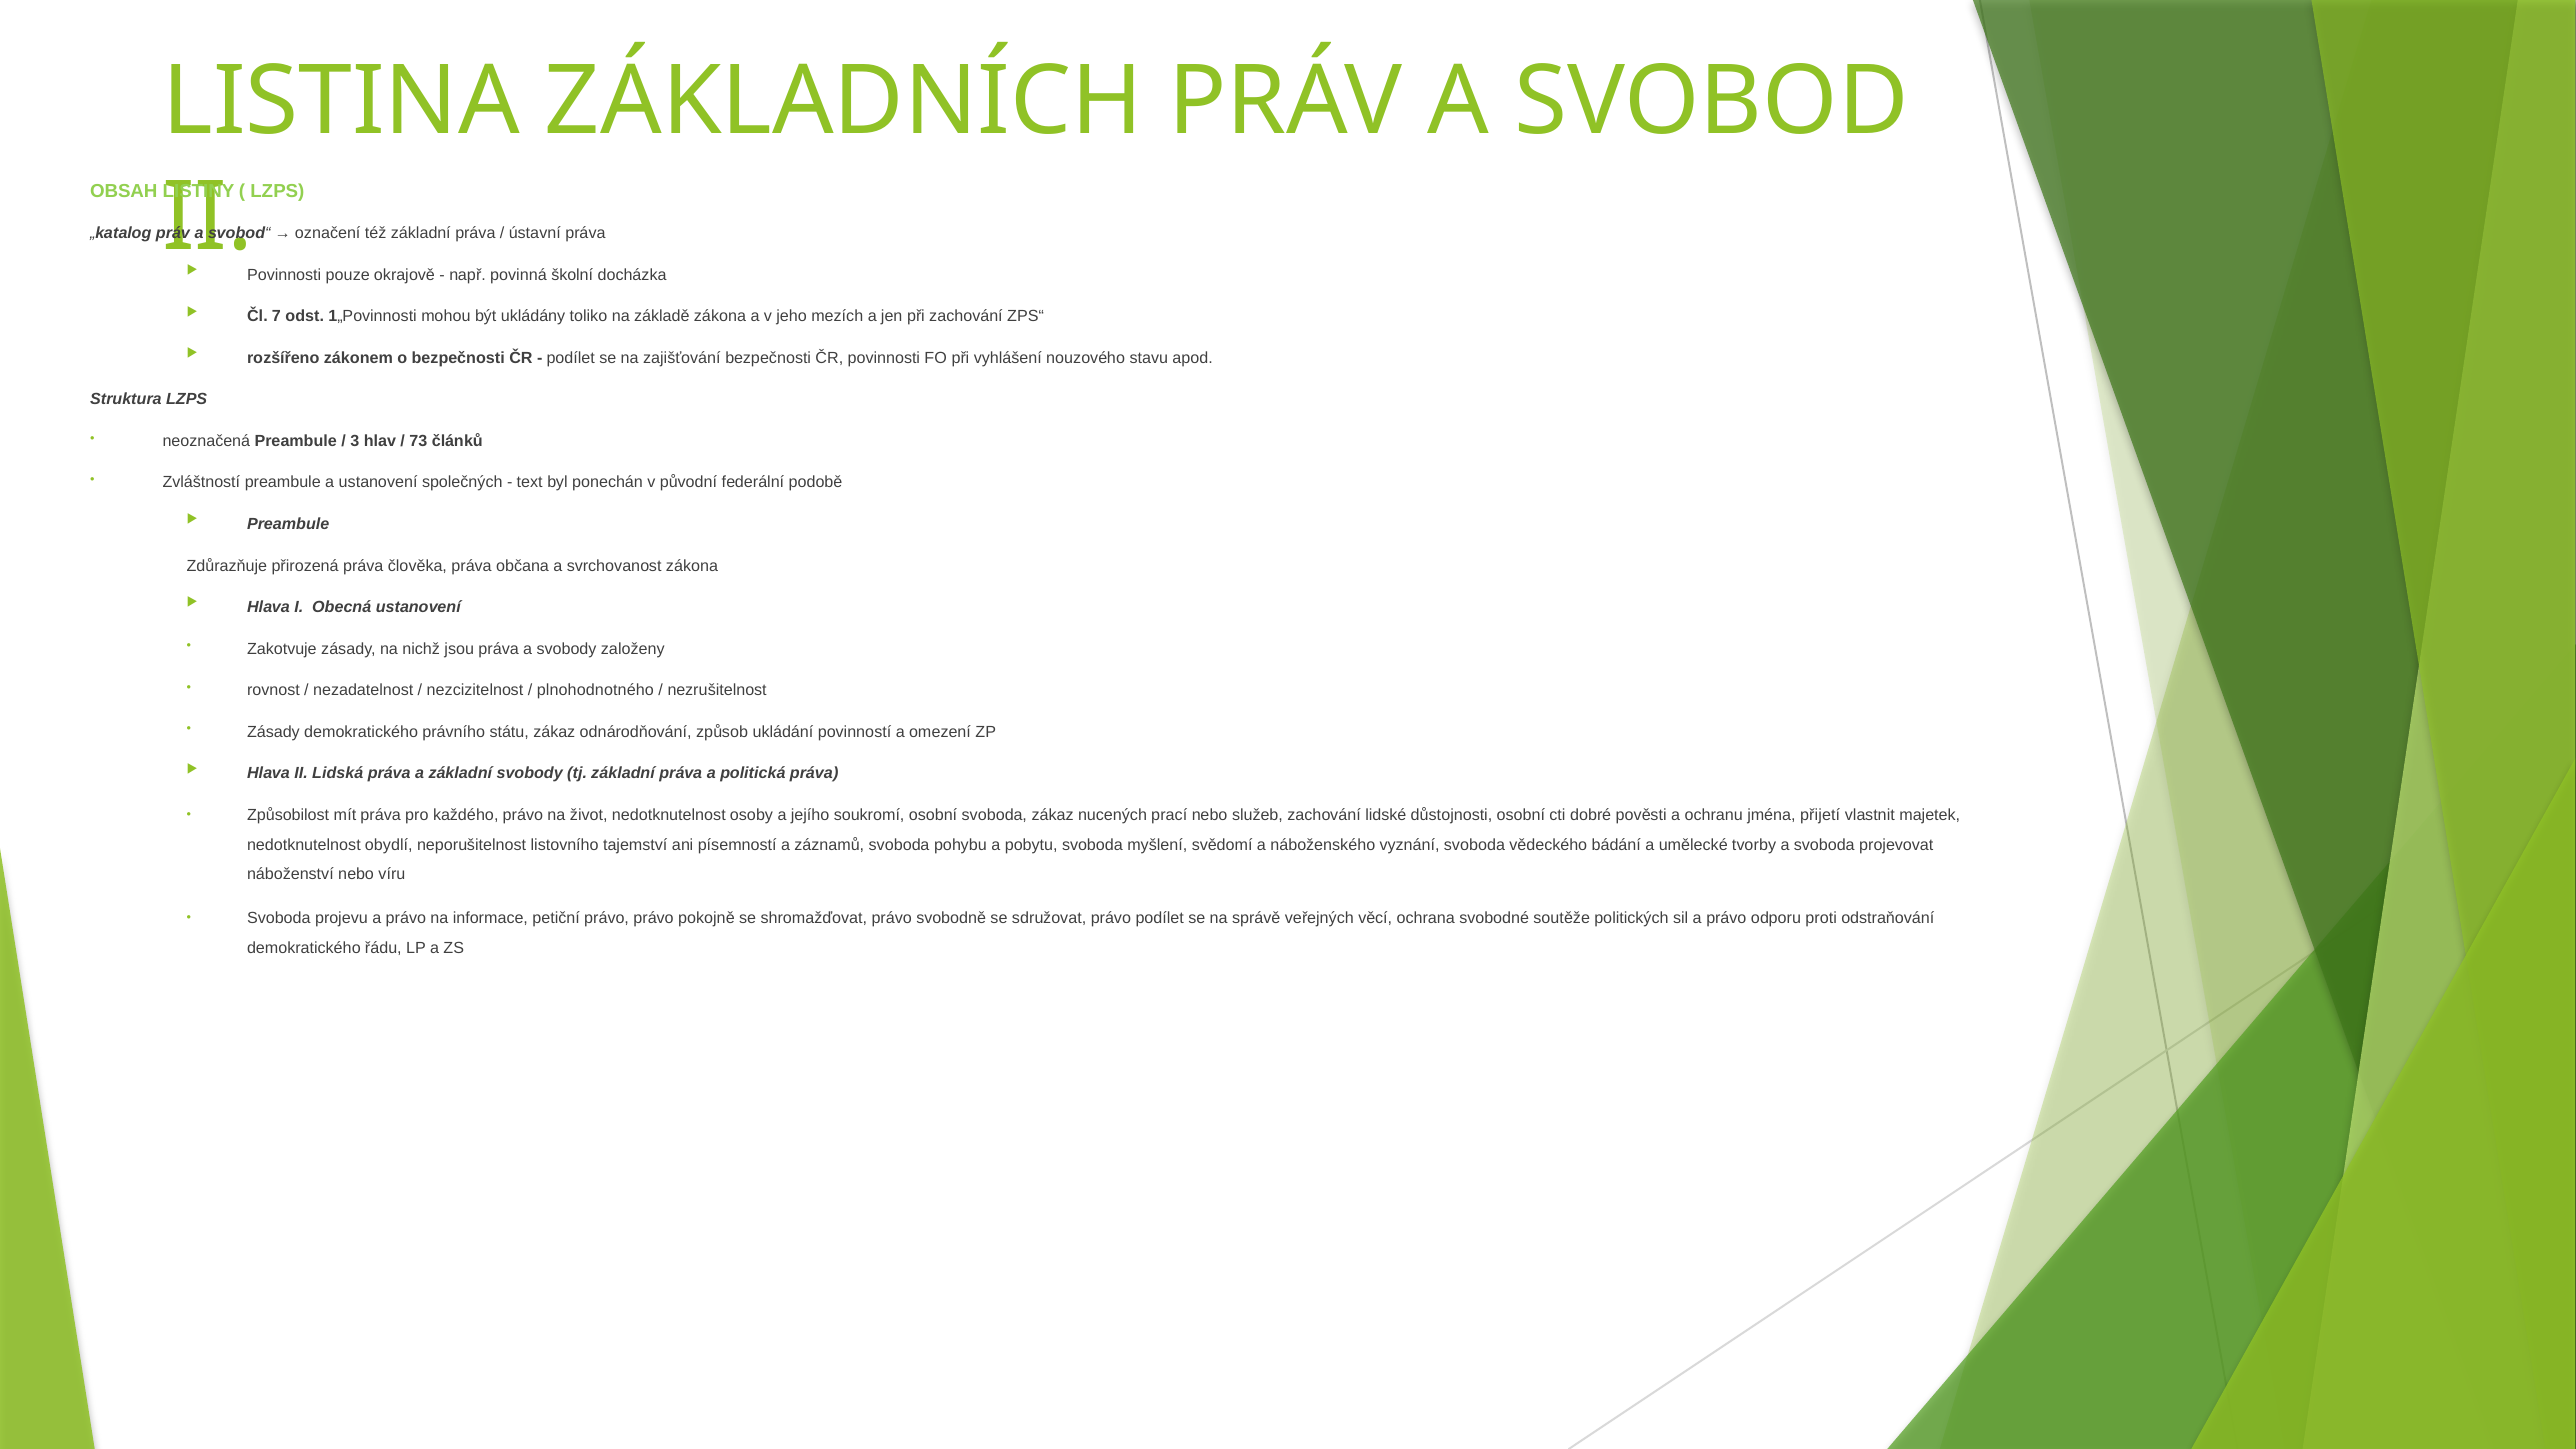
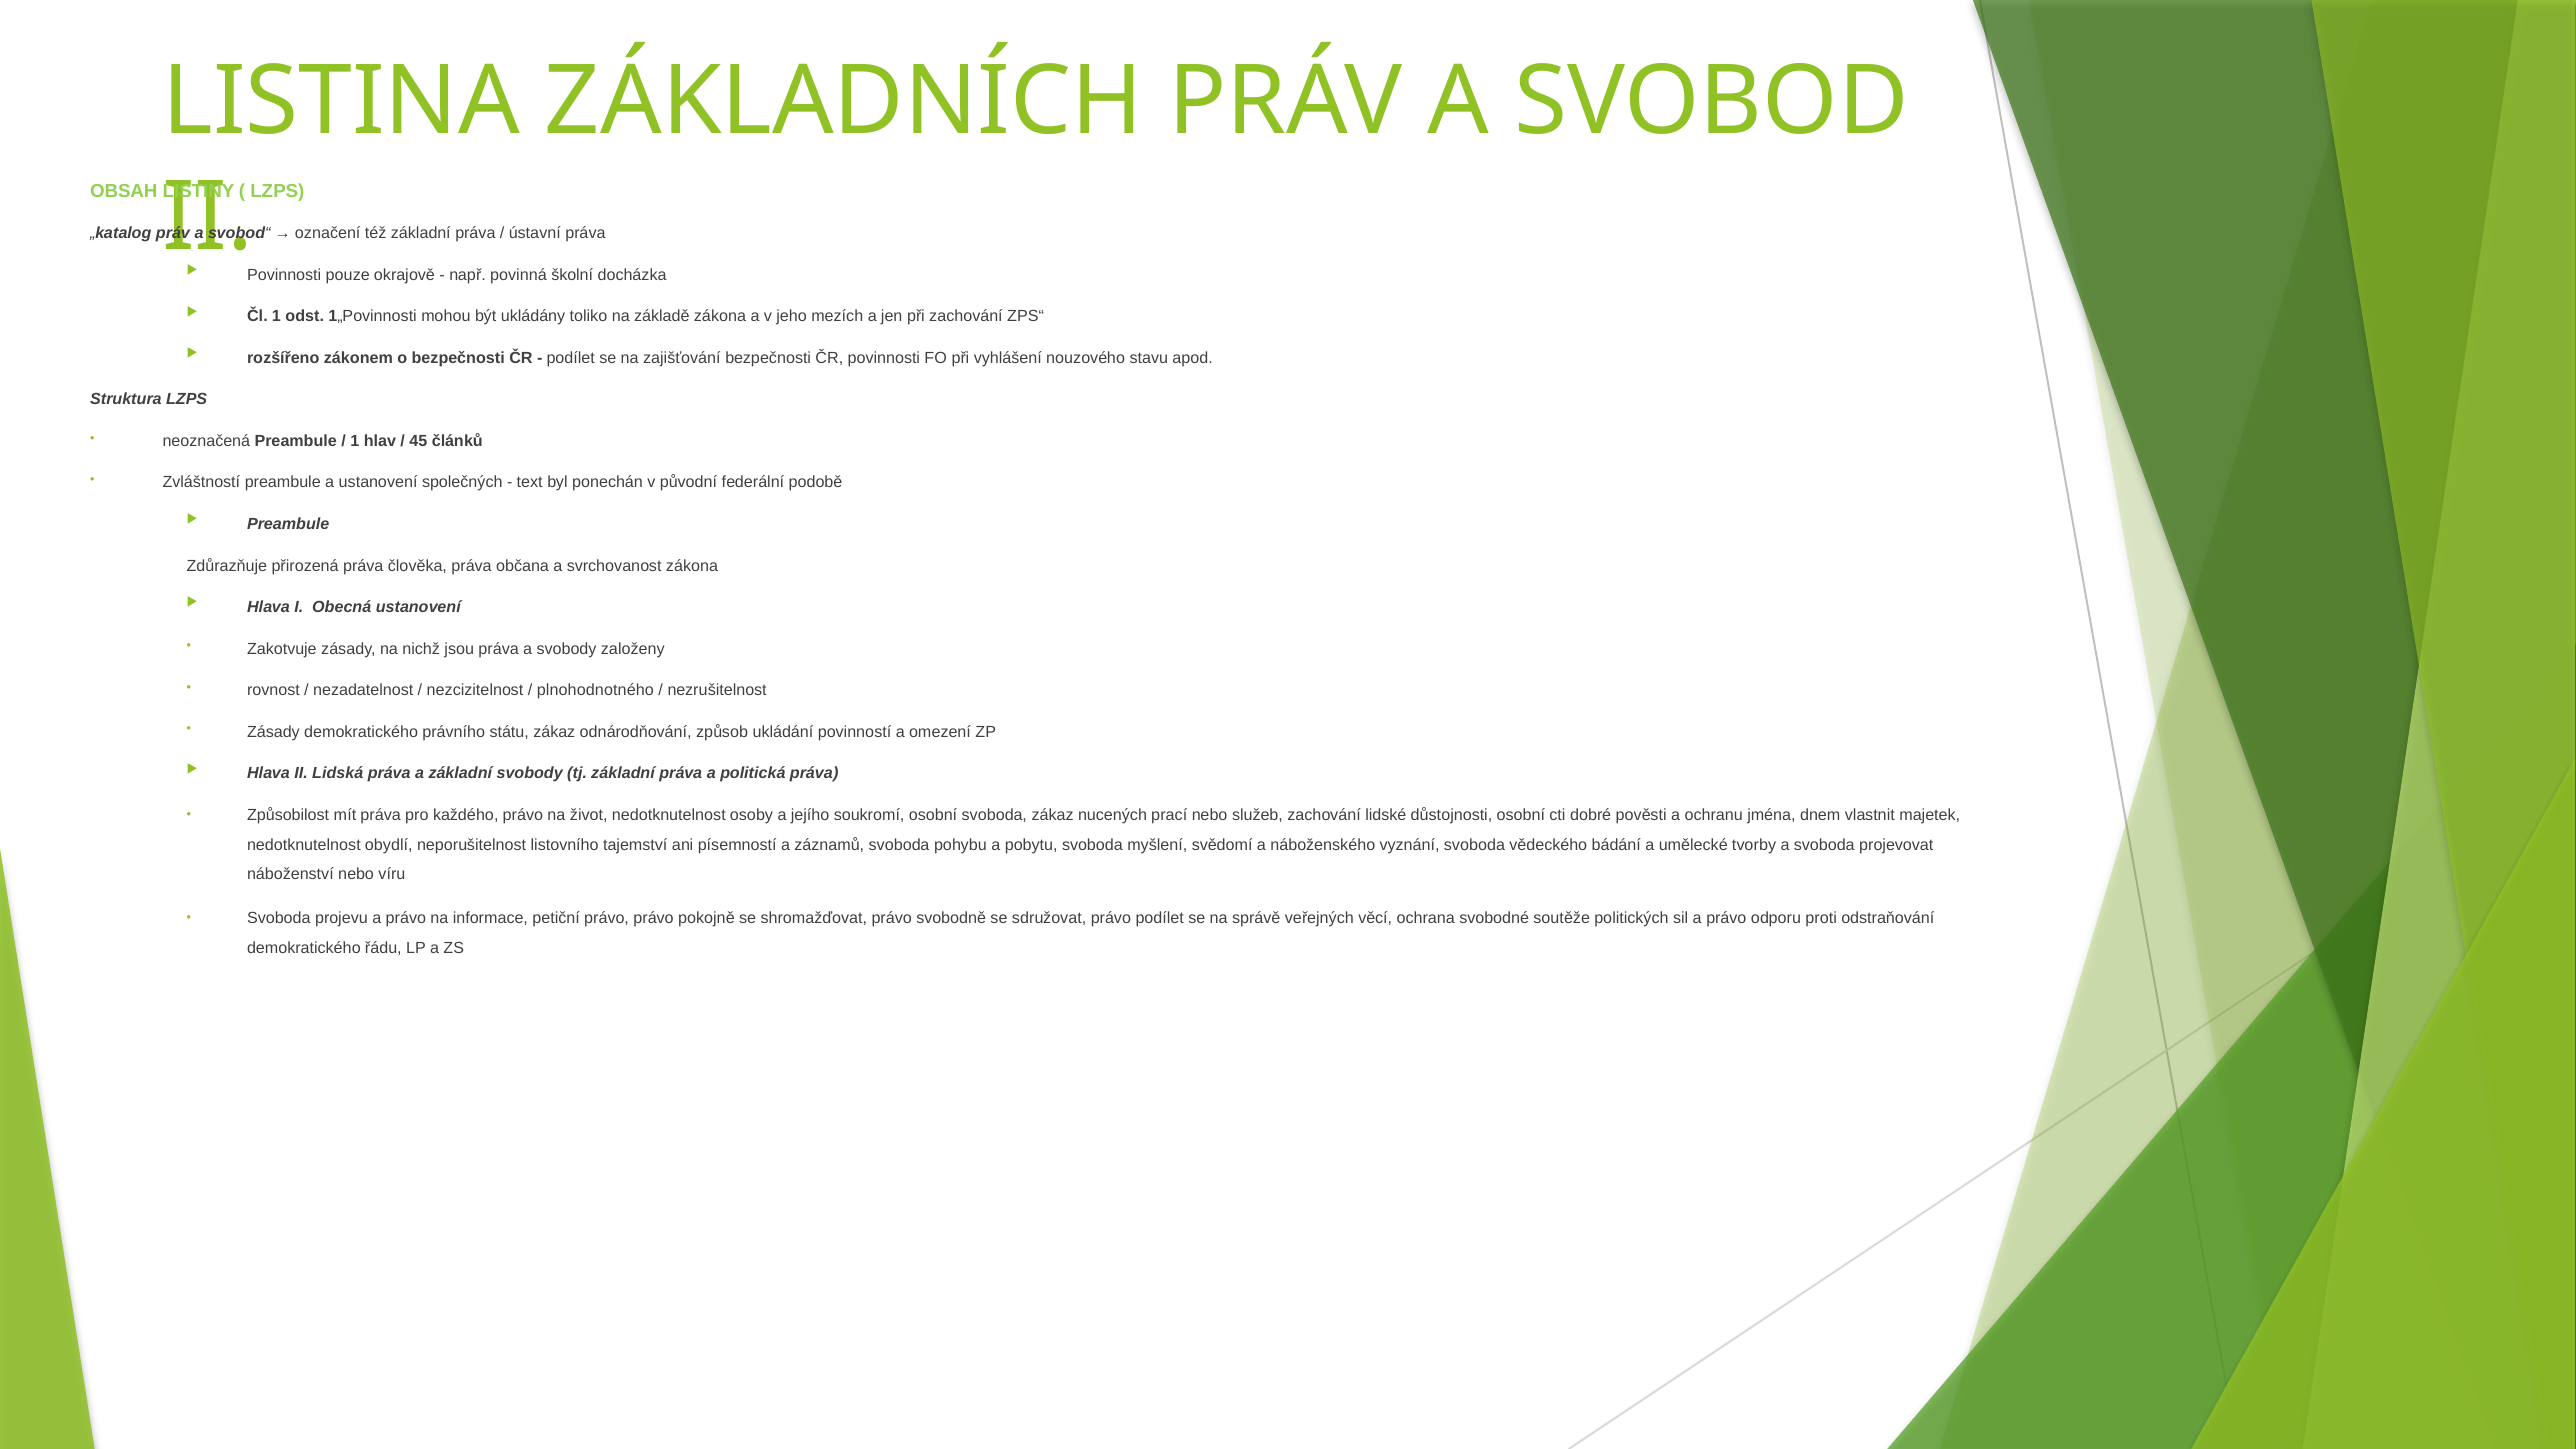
Čl 7: 7 -> 1 (276, 316)
3: 3 -> 1 (355, 441)
73: 73 -> 45 (418, 441)
přijetí: přijetí -> dnem (1820, 815)
